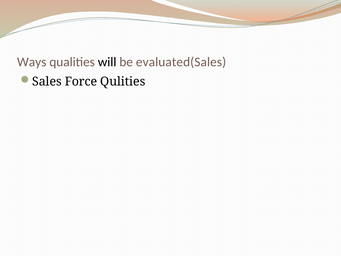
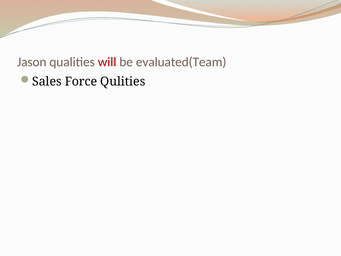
Ways: Ways -> Jason (32, 62)
will colour: black -> red (107, 62)
evaluated(Sales: evaluated(Sales -> evaluated(Team (181, 62)
